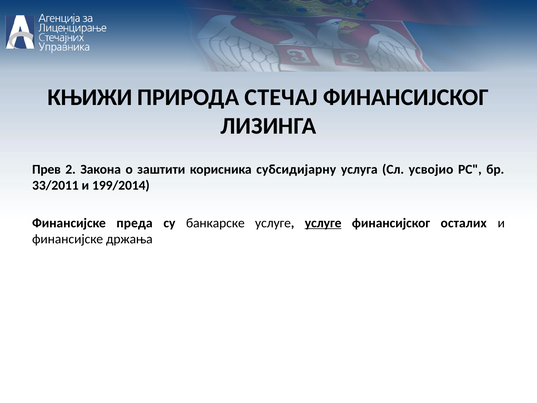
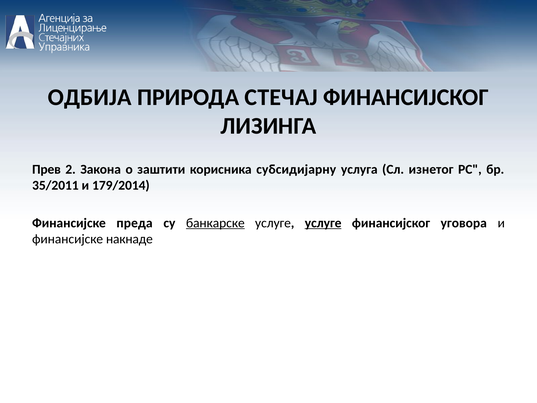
КЊИЖИ: КЊИЖИ -> ОДБИЈА (90, 97)
усвојио: усвојио -> изнетог (431, 169)
33/2011: 33/2011 -> 35/2011 (55, 185)
199/2014: 199/2014 -> 179/2014 (121, 185)
банкарске underline: none -> present (215, 223)
осталих: осталих -> уговора (464, 223)
држања: држања -> накнаде (129, 239)
